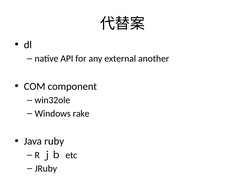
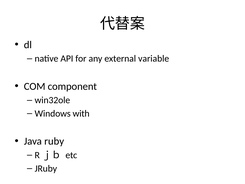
another: another -> variable (154, 59)
rake: rake -> with (81, 113)
